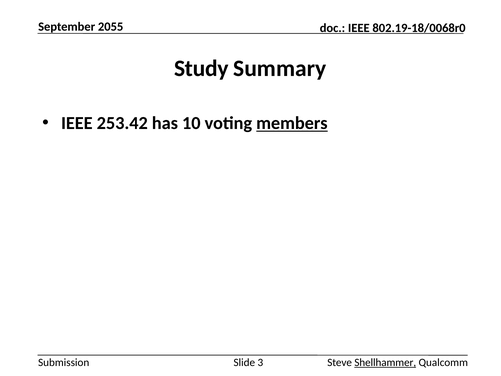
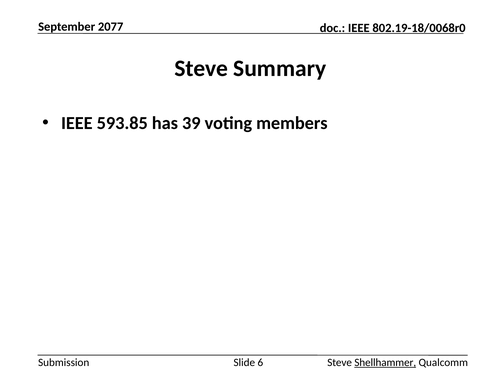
2055: 2055 -> 2077 (111, 27)
Study: Study -> Steve (201, 68)
253.42: 253.42 -> 593.85 (122, 123)
10: 10 -> 39 (191, 123)
members underline: present -> none (292, 123)
3: 3 -> 6 (260, 362)
